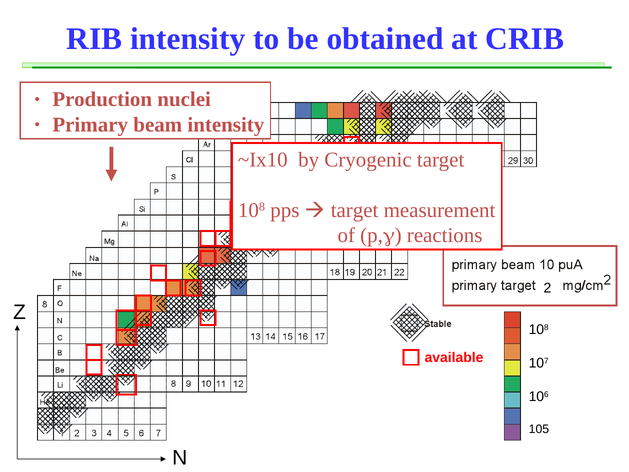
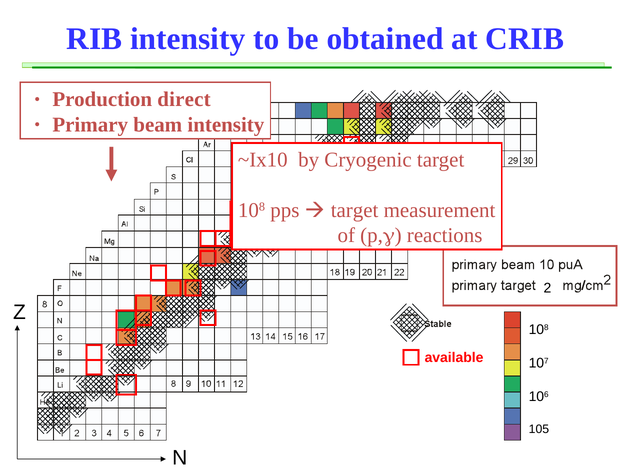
nuclei: nuclei -> direct (184, 99)
